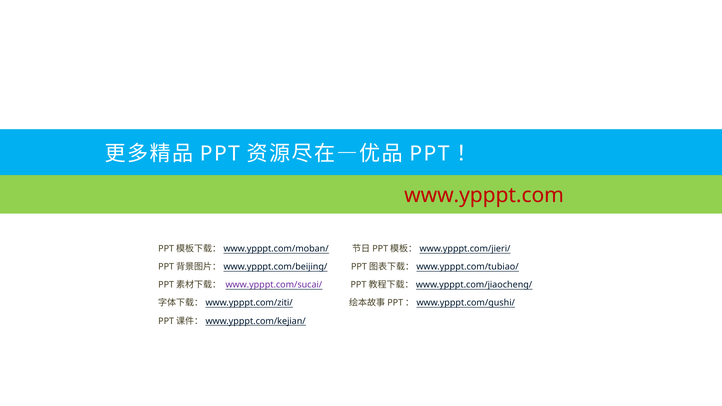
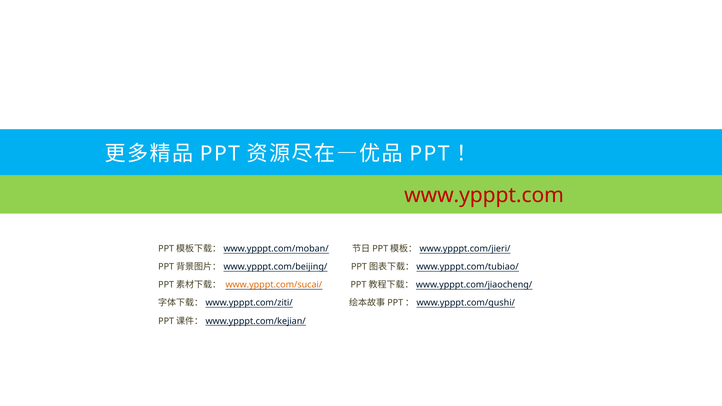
www.ypppt.com/sucai/ colour: purple -> orange (274, 285)
